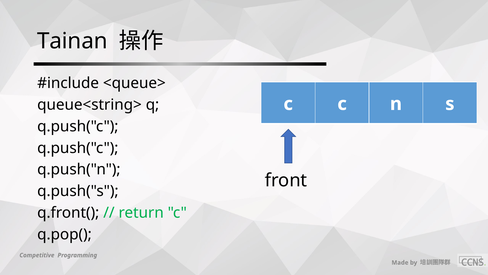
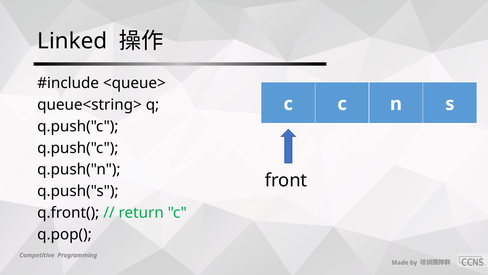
Tainan: Tainan -> Linked (72, 41)
